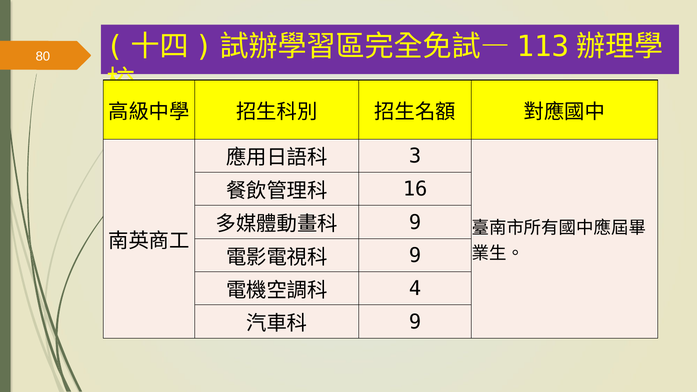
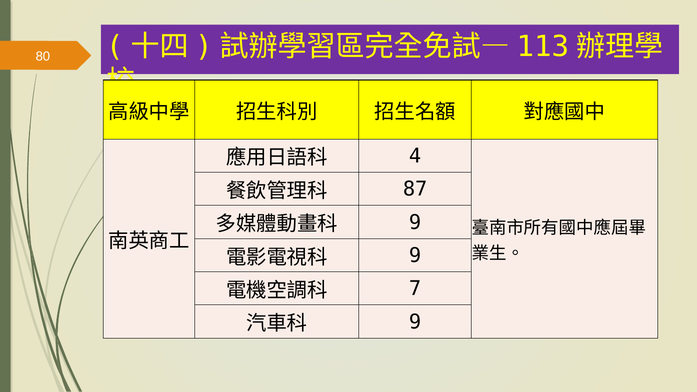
3: 3 -> 4 (415, 156)
16: 16 -> 87 (415, 189)
4: 4 -> 7 (415, 289)
